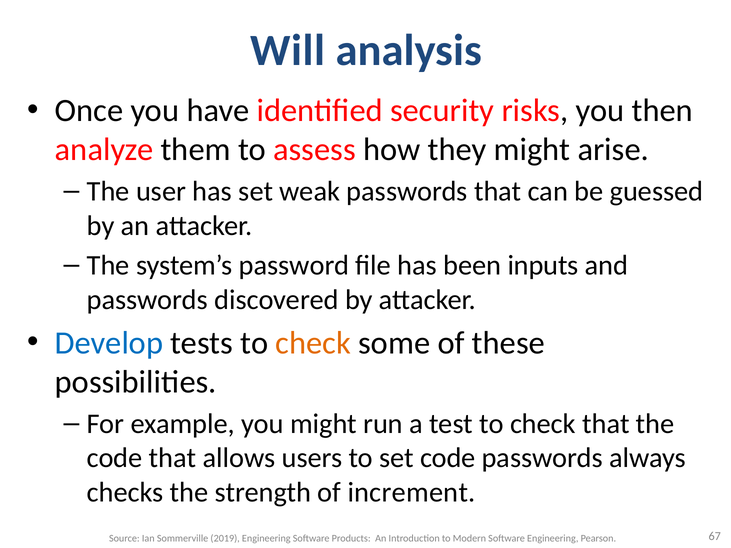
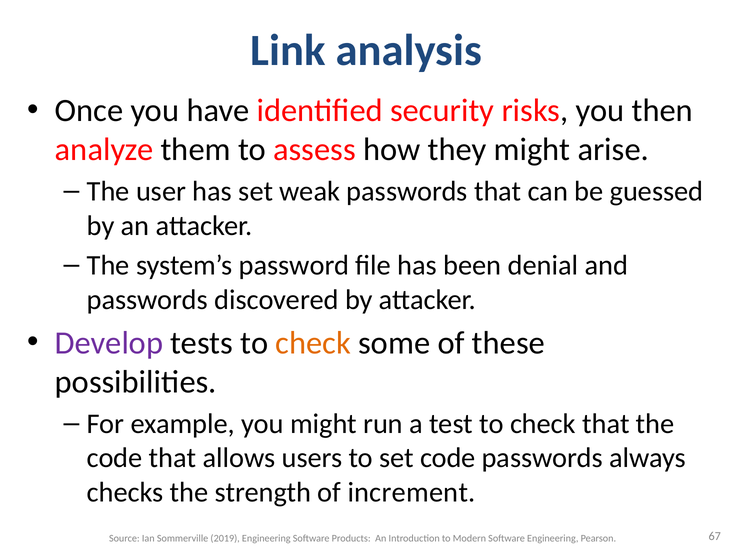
Will: Will -> Link (288, 50)
inputs: inputs -> denial (543, 266)
Develop colour: blue -> purple (109, 343)
